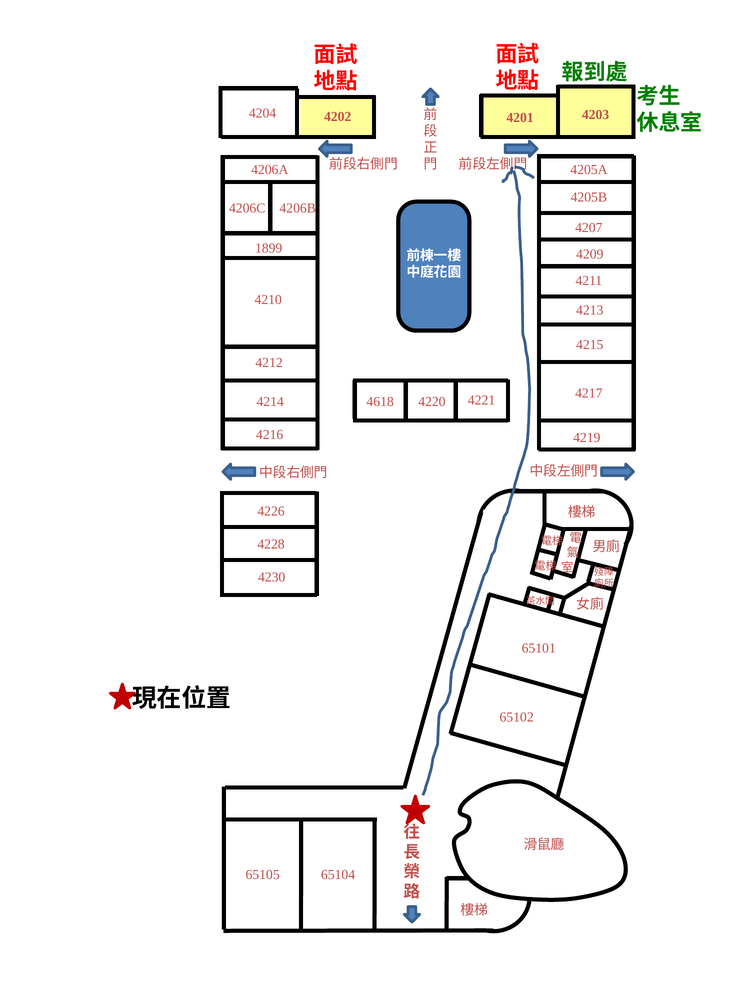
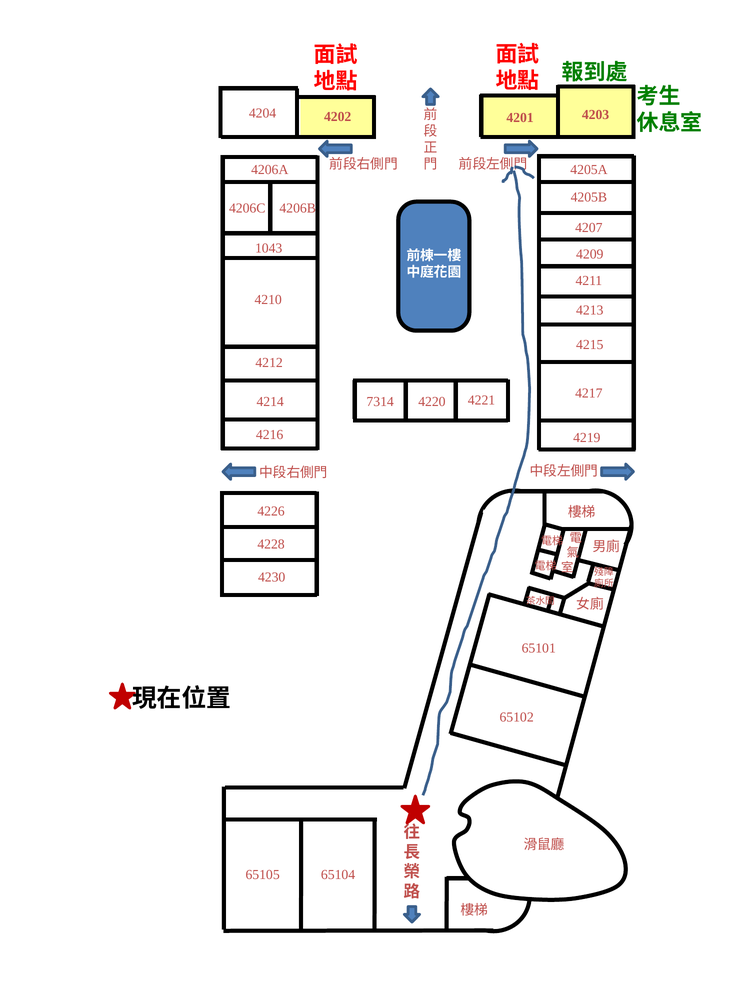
1899: 1899 -> 1043 (269, 248)
4618: 4618 -> 7314 (380, 402)
